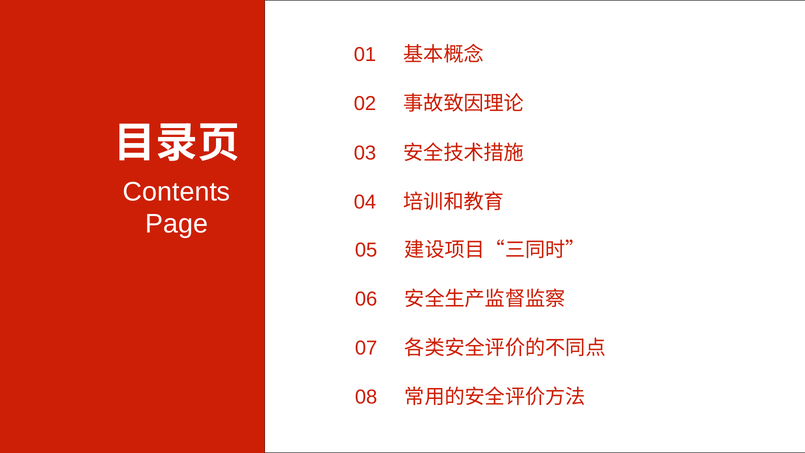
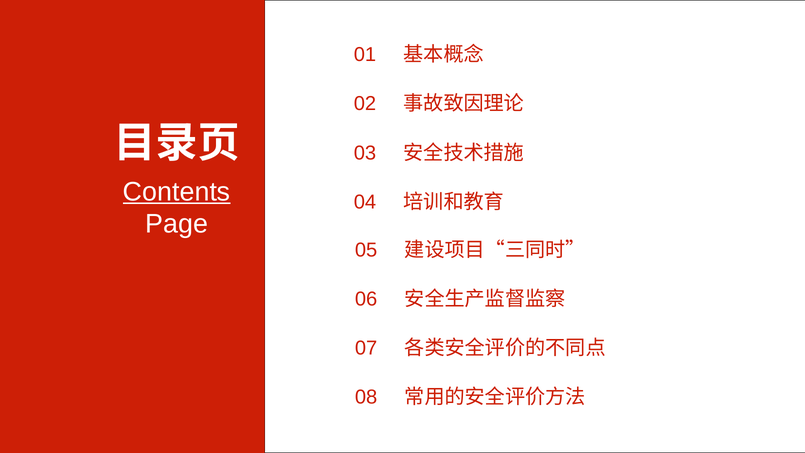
Contents underline: none -> present (177, 192)
